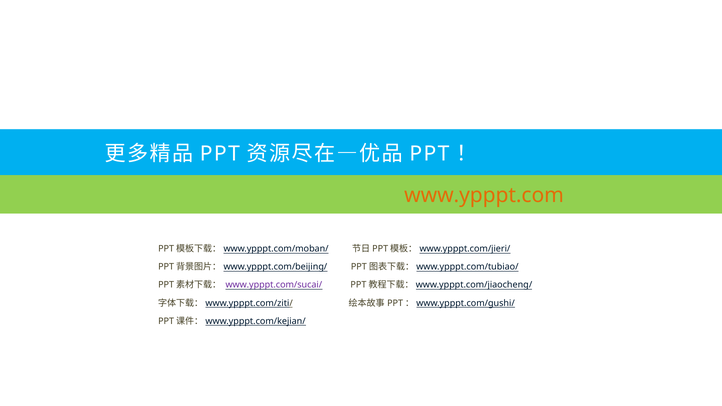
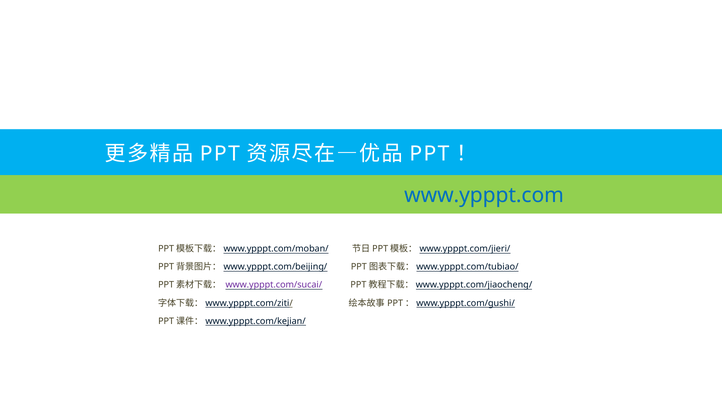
www.ypppt.com colour: orange -> blue (484, 196)
